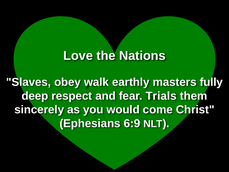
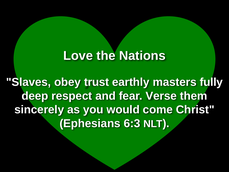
walk: walk -> trust (97, 82)
Trials: Trials -> Verse (161, 96)
6:9: 6:9 -> 6:3 (132, 123)
